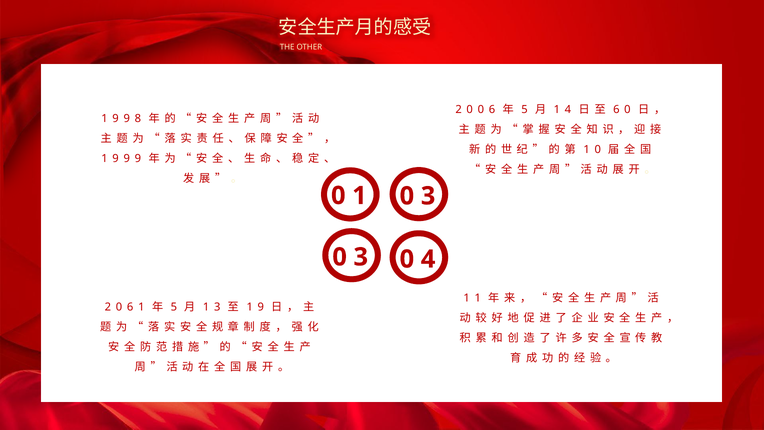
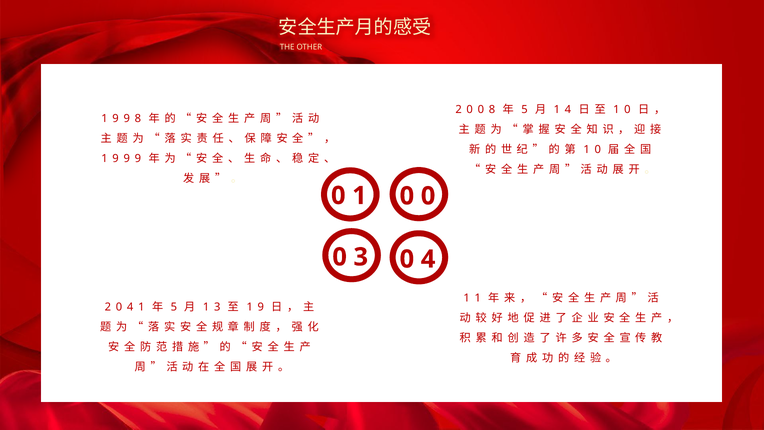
0 0 6: 6 -> 8 (492, 109)
6: 6 -> 1 (616, 109)
1 0 3: 3 -> 0 (428, 196)
2 0 6: 6 -> 4 (130, 307)
